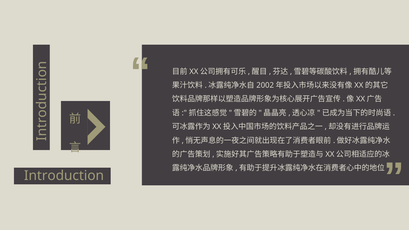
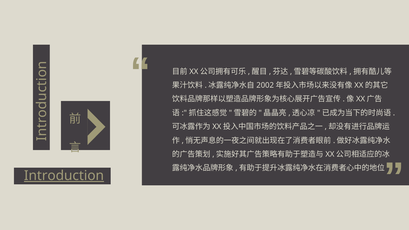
Introduction underline: none -> present (64, 176)
